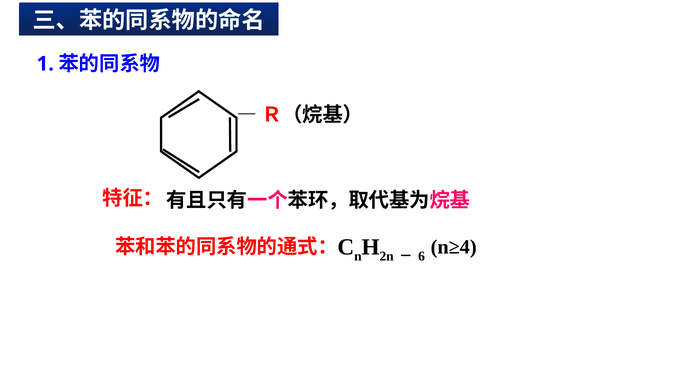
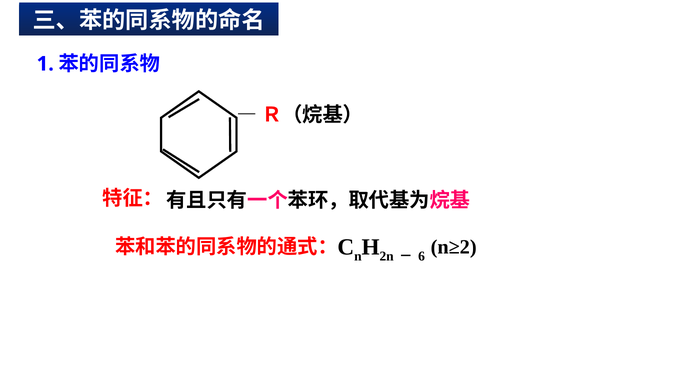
n≥4: n≥4 -> n≥2 (454, 247)
